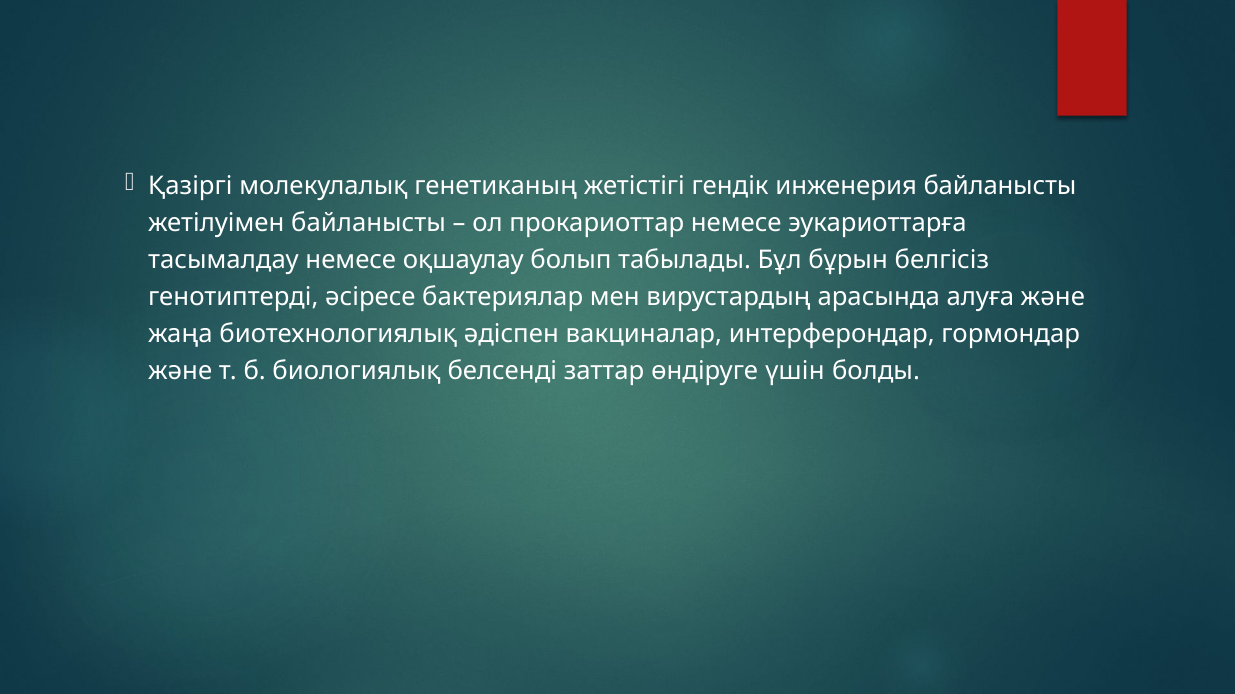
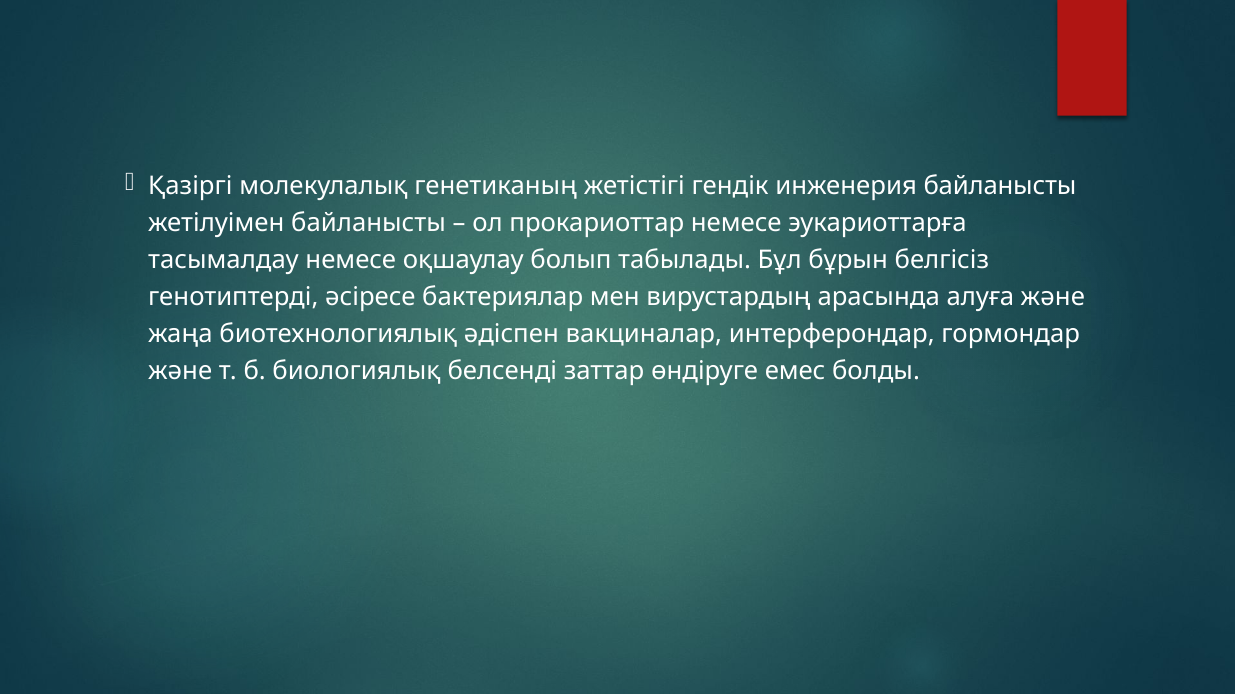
үшін: үшін -> емес (795, 371)
